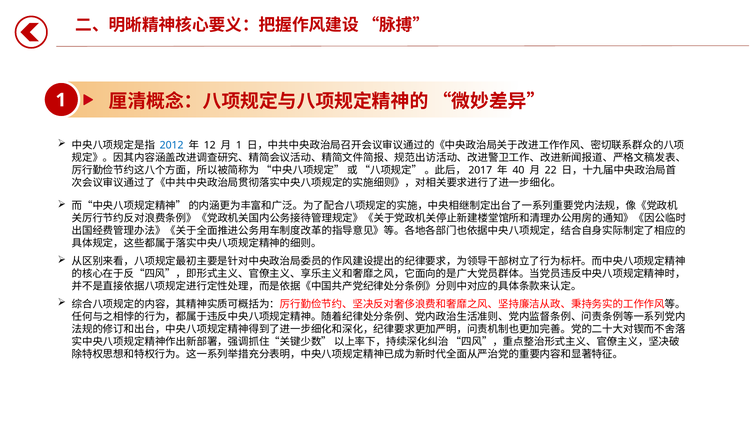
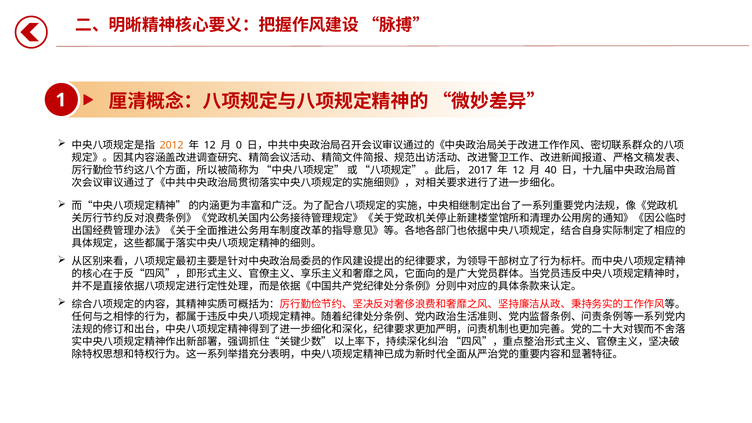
2012 colour: blue -> orange (172, 145)
1: 1 -> 0 (239, 145)
40: 40 -> 12 (518, 170)
22: 22 -> 40 (551, 170)
